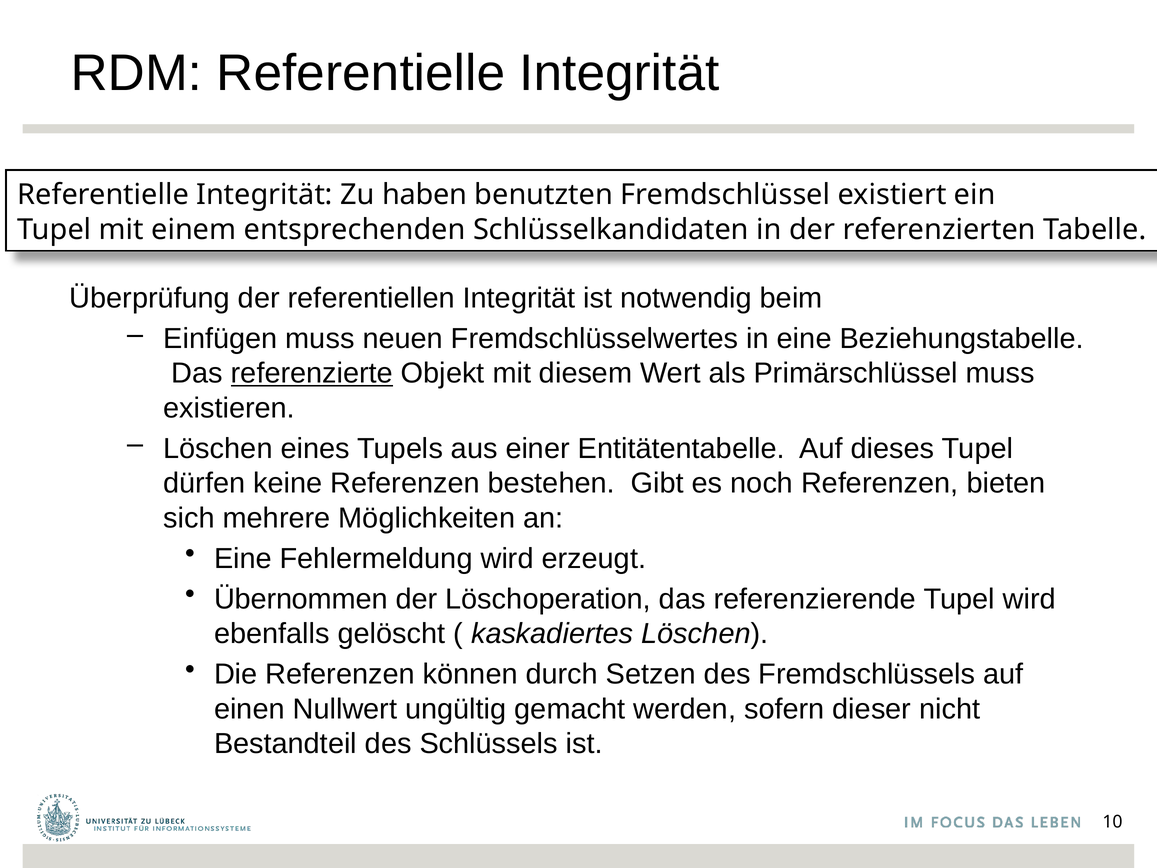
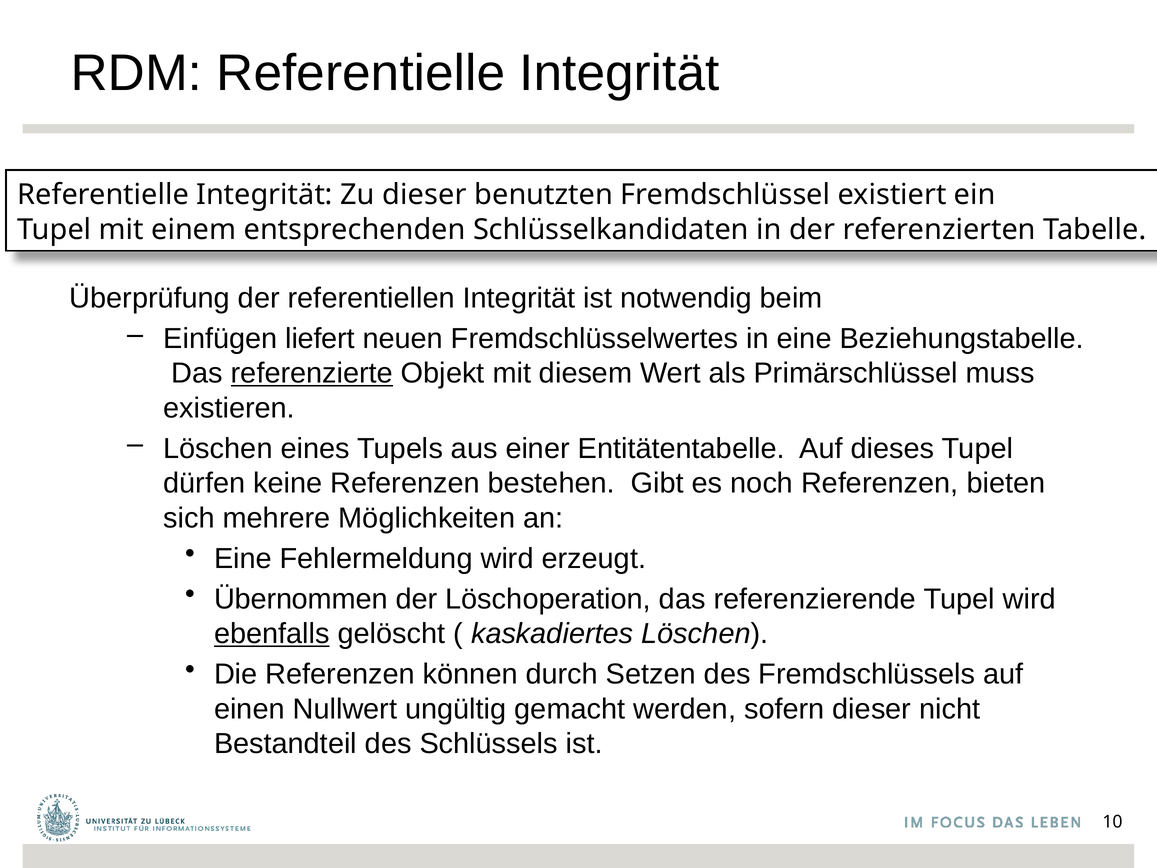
Zu haben: haben -> dieser (424, 195)
Einfügen muss: muss -> liefert (320, 339)
ebenfalls underline: none -> present (272, 634)
